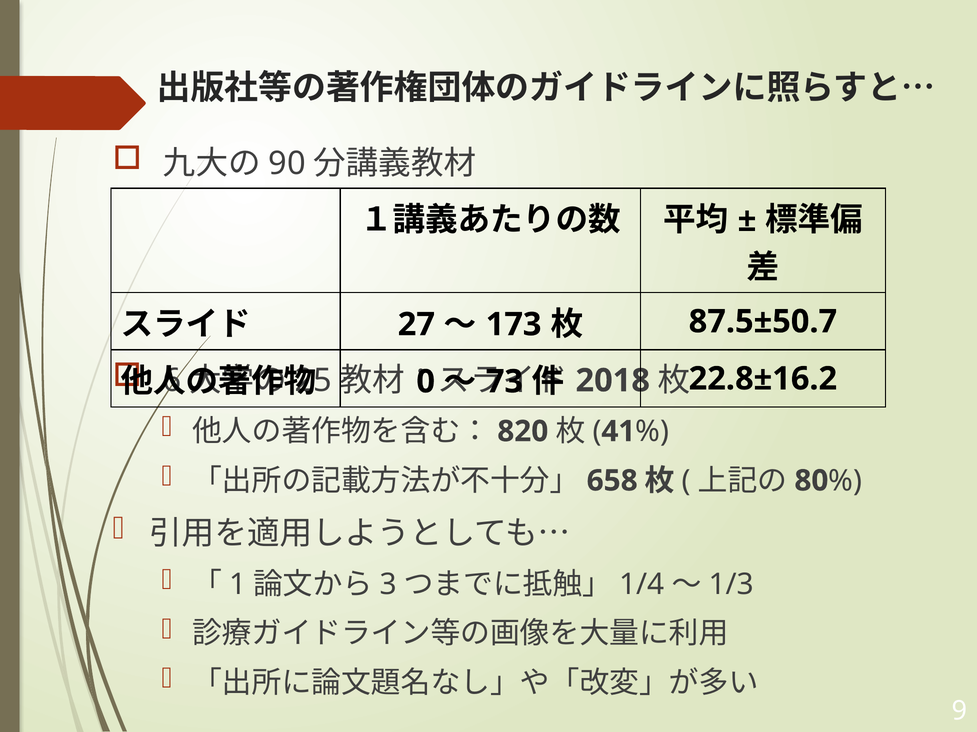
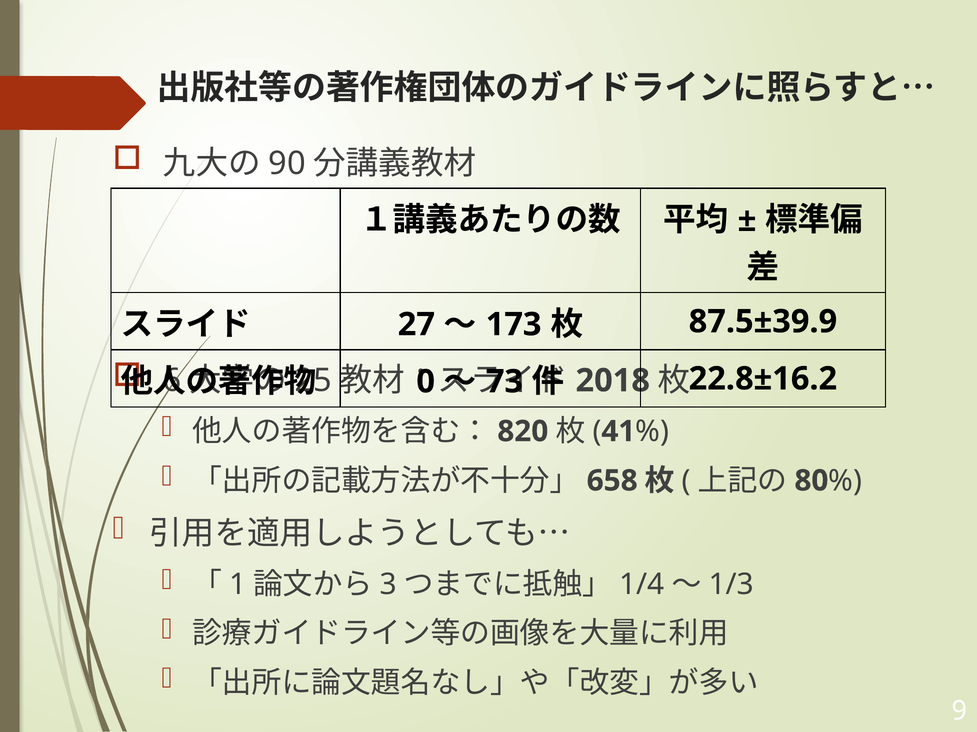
87.5±50.7: 87.5±50.7 -> 87.5±39.9 (763, 322)
